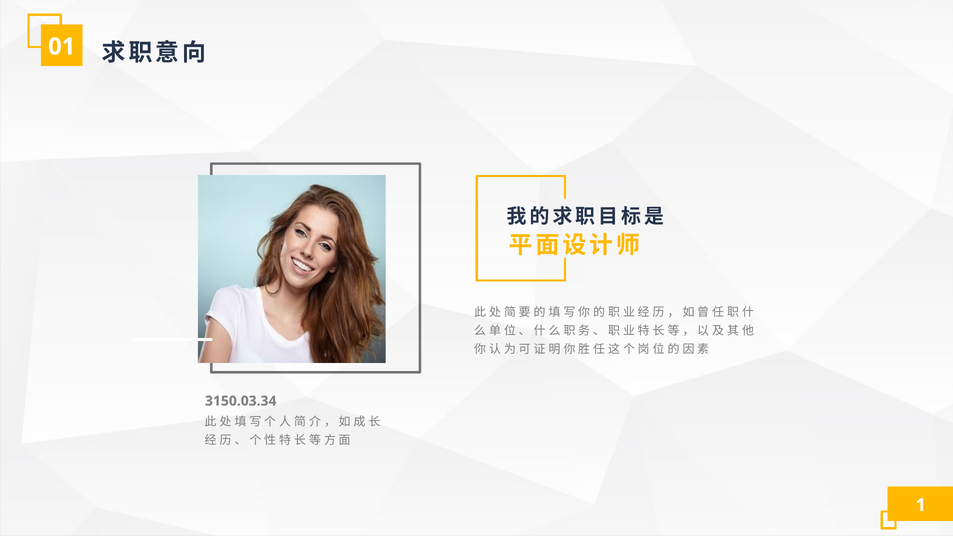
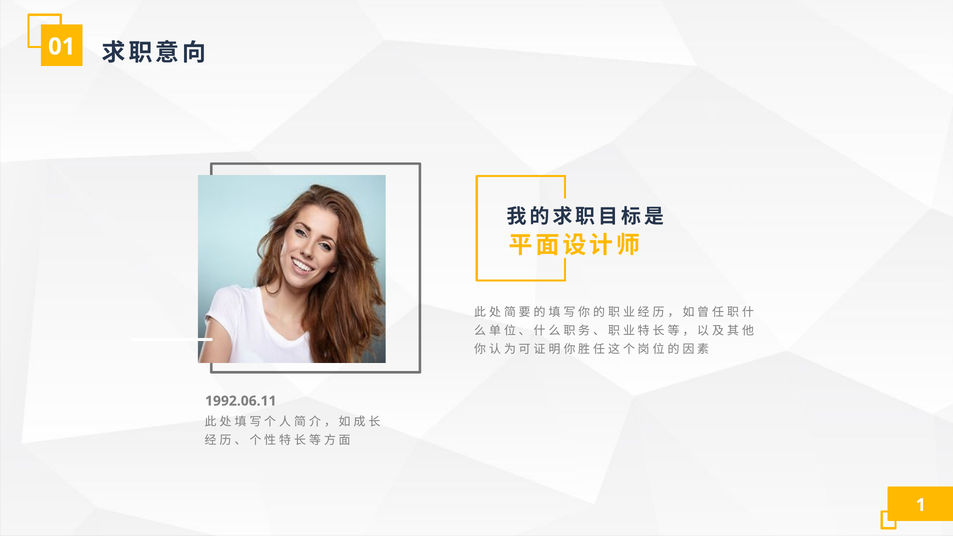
3150.03.34: 3150.03.34 -> 1992.06.11 (241, 401)
